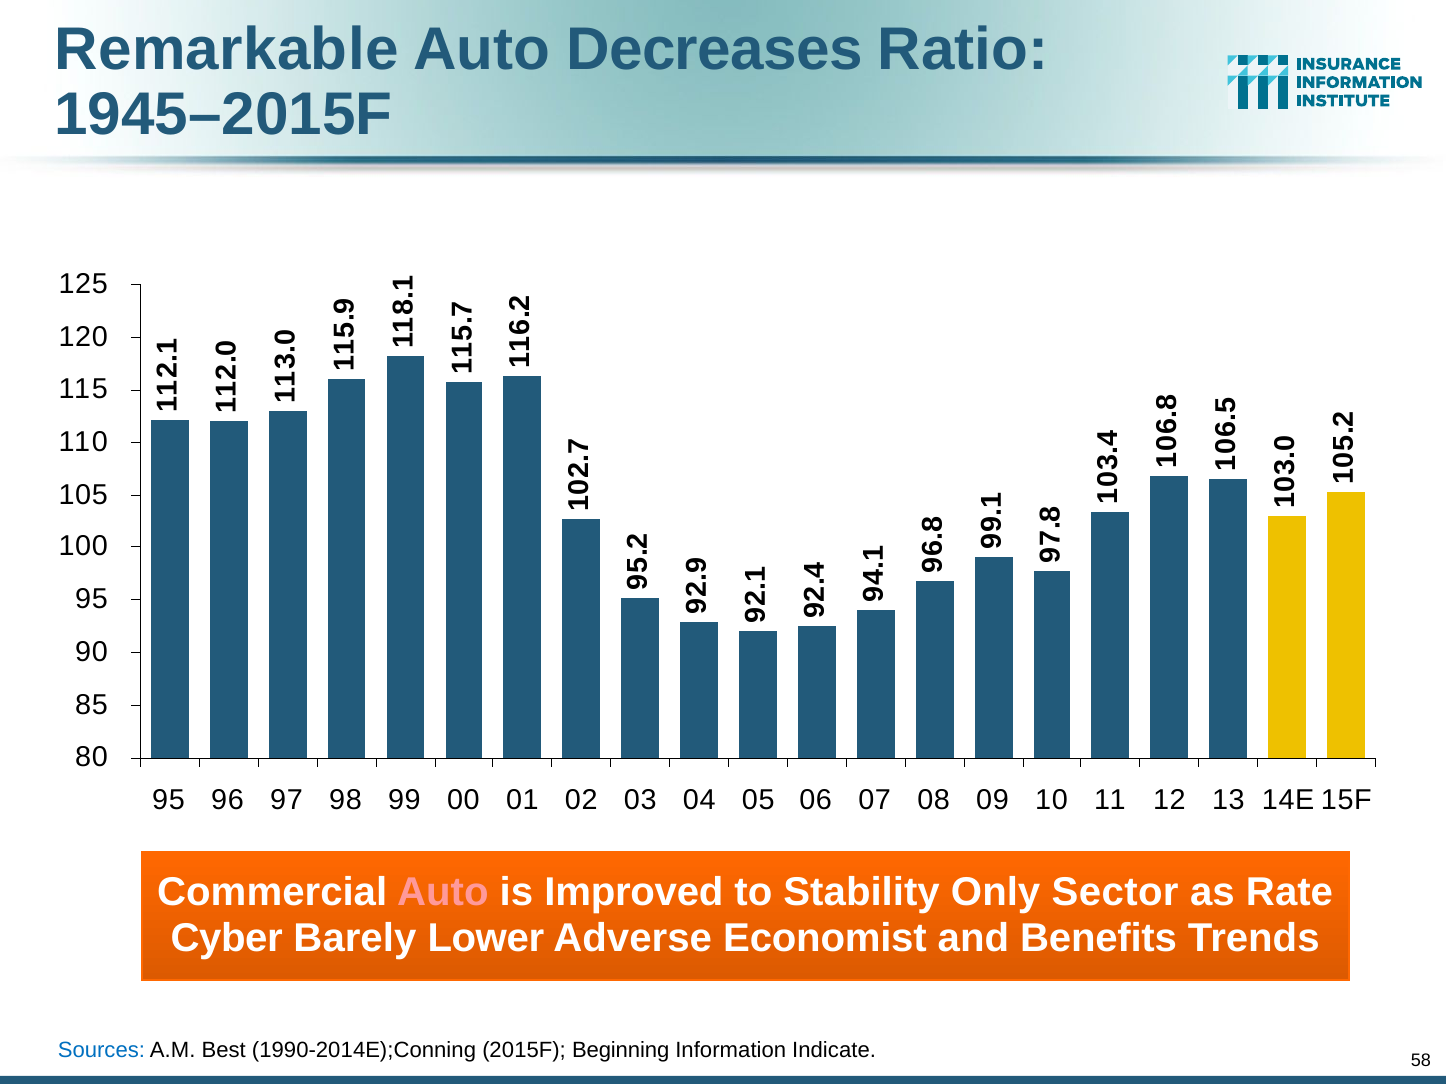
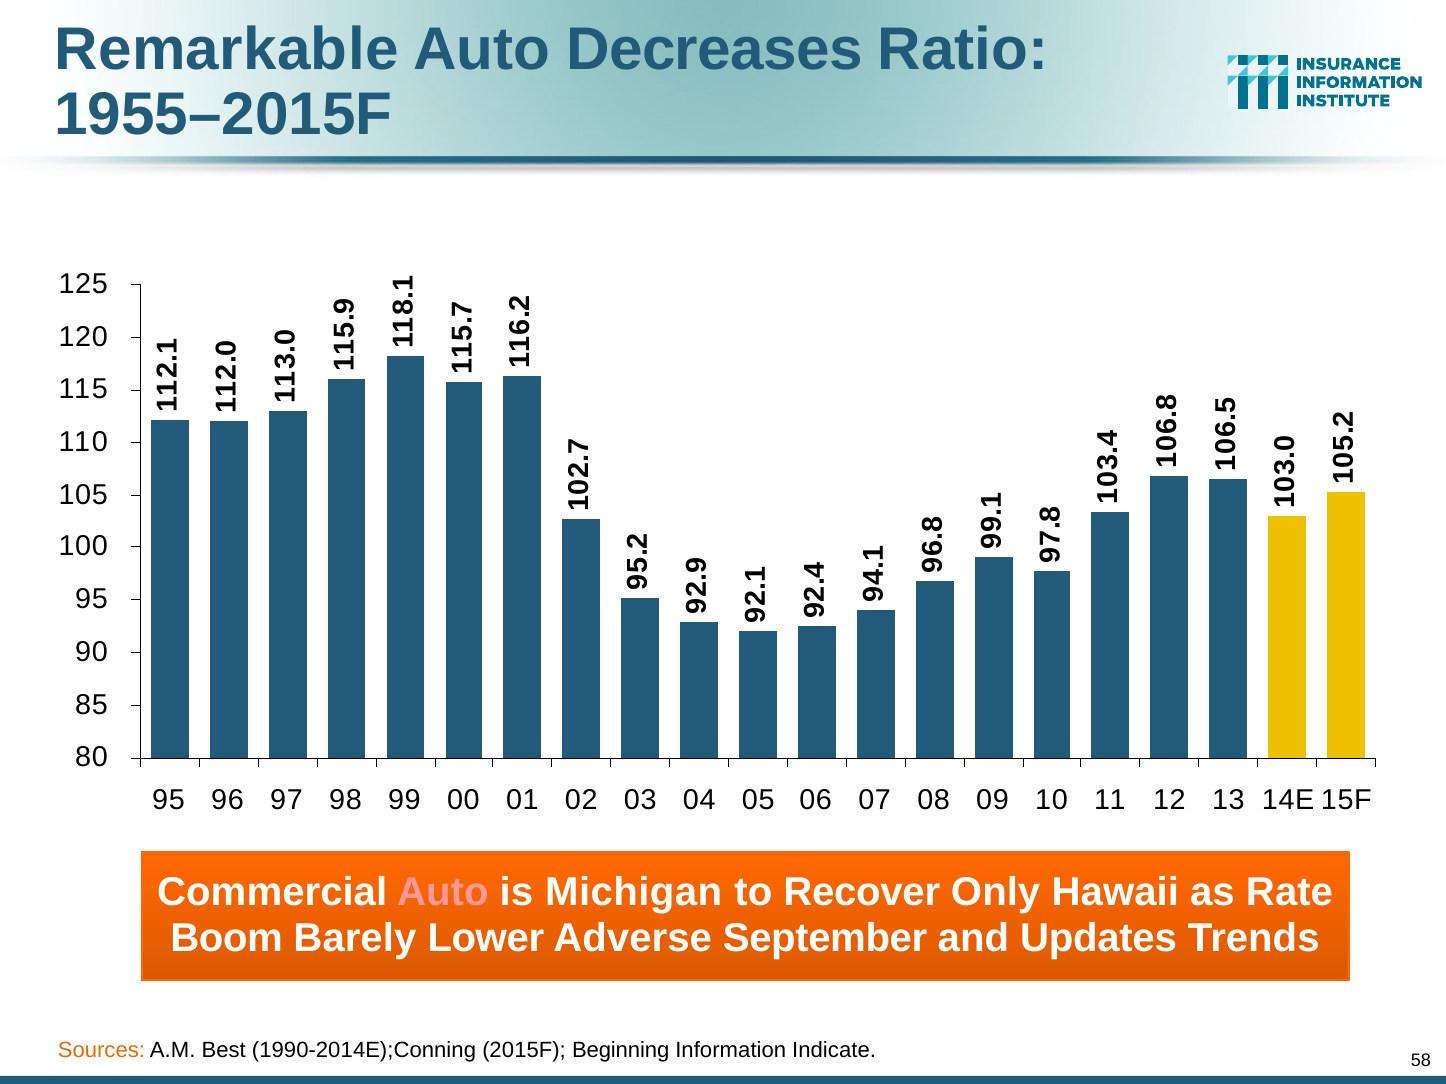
1945–2015F: 1945–2015F -> 1955–2015F (223, 114)
Improved: Improved -> Michigan (634, 893)
Stability: Stability -> Recover (862, 893)
Sector: Sector -> Hawaii (1115, 893)
Cyber: Cyber -> Boom (227, 939)
Economist: Economist -> September (825, 939)
Benefits: Benefits -> Updates (1099, 939)
Sources colour: blue -> orange (101, 1051)
